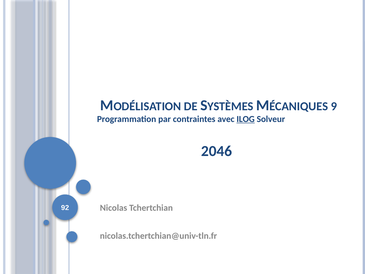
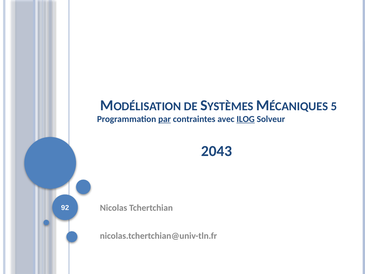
9: 9 -> 5 (334, 106)
par underline: none -> present (165, 119)
2046: 2046 -> 2043 (217, 151)
